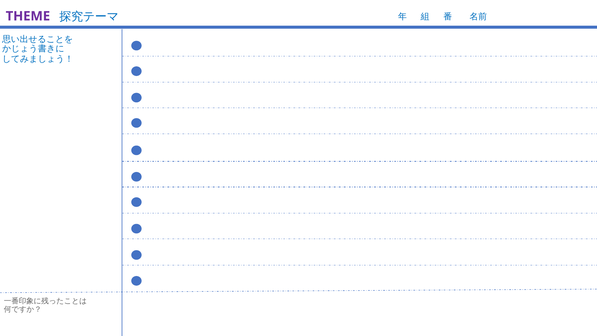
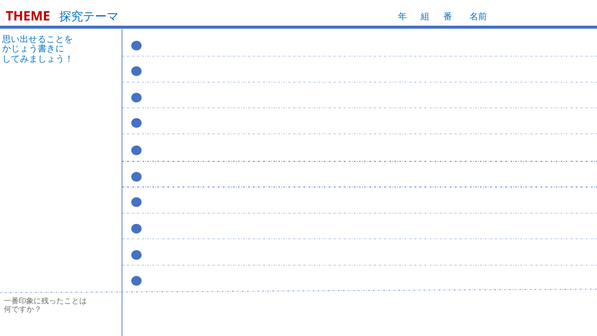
THEME colour: purple -> red (28, 16)
